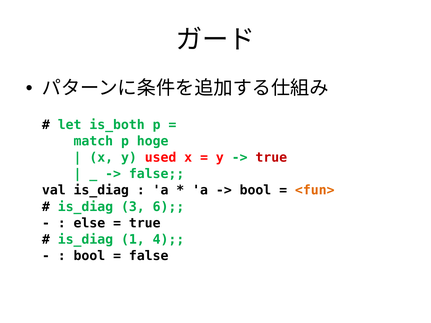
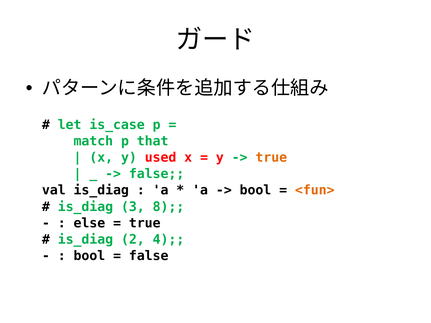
is_both: is_both -> is_case (117, 125)
hoge: hoge -> that (153, 141)
true colour: red -> orange (271, 158)
6: 6 -> 8 (168, 207)
1: 1 -> 2 (133, 240)
